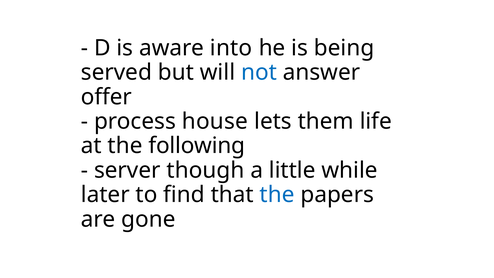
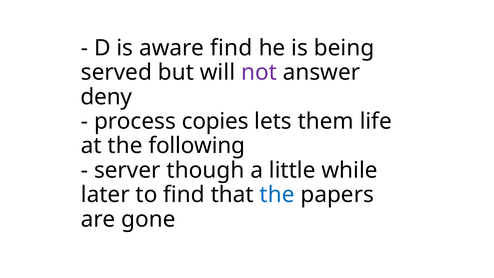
aware into: into -> find (231, 48)
not colour: blue -> purple (259, 72)
offer: offer -> deny (106, 97)
house: house -> copies (215, 121)
